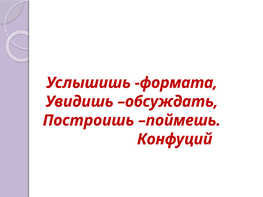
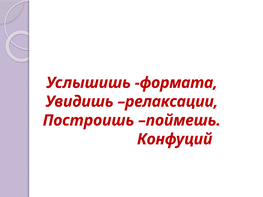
обсуждать: обсуждать -> релаксации (168, 102)
